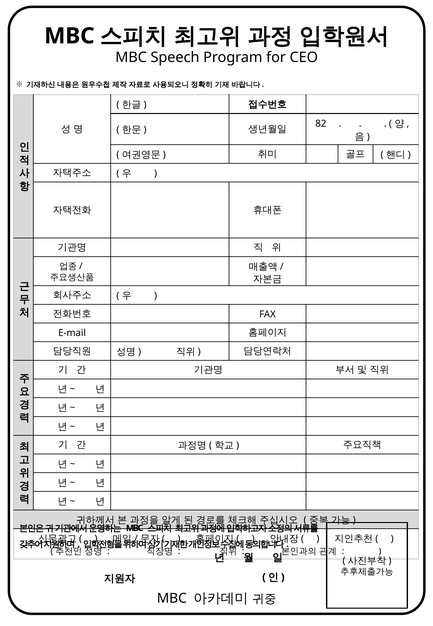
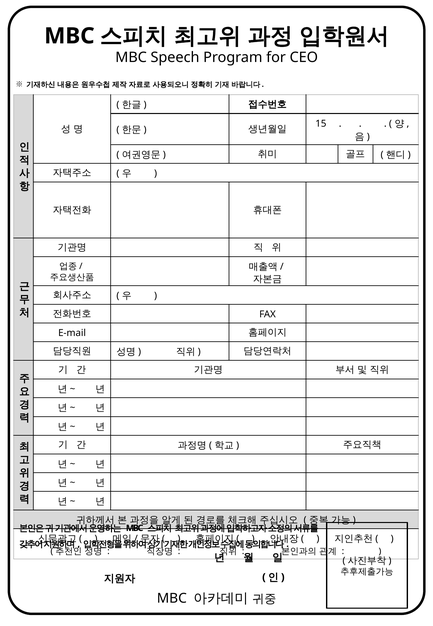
82: 82 -> 15 (321, 123)
